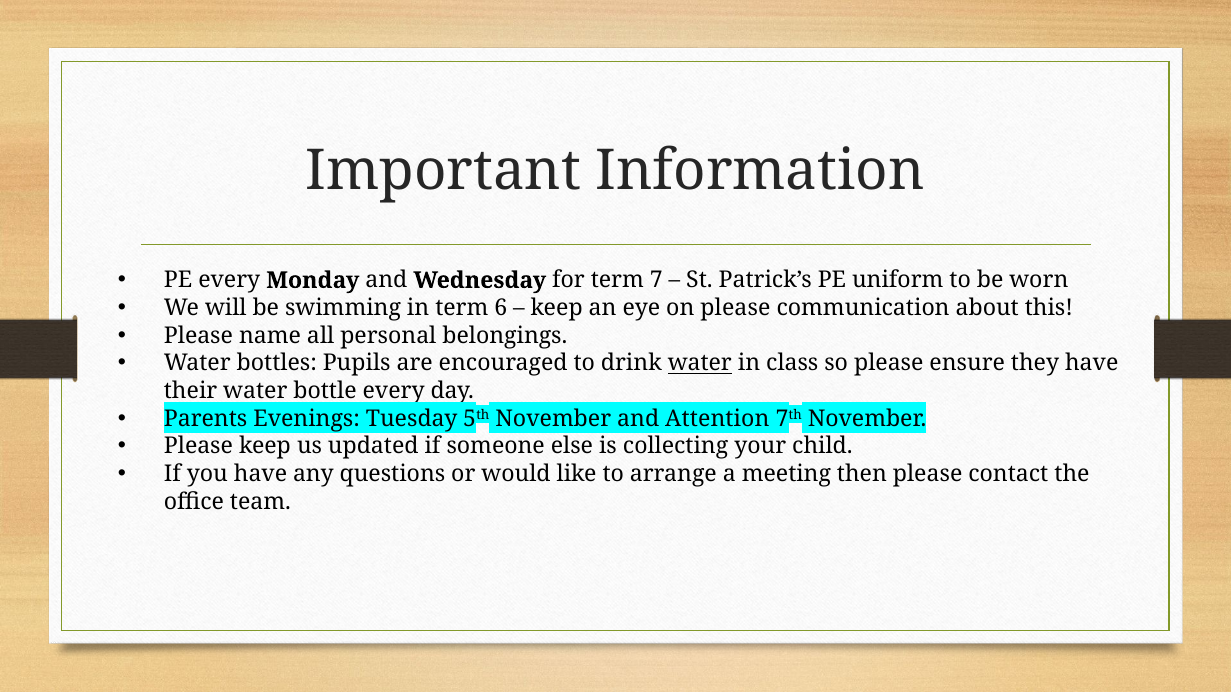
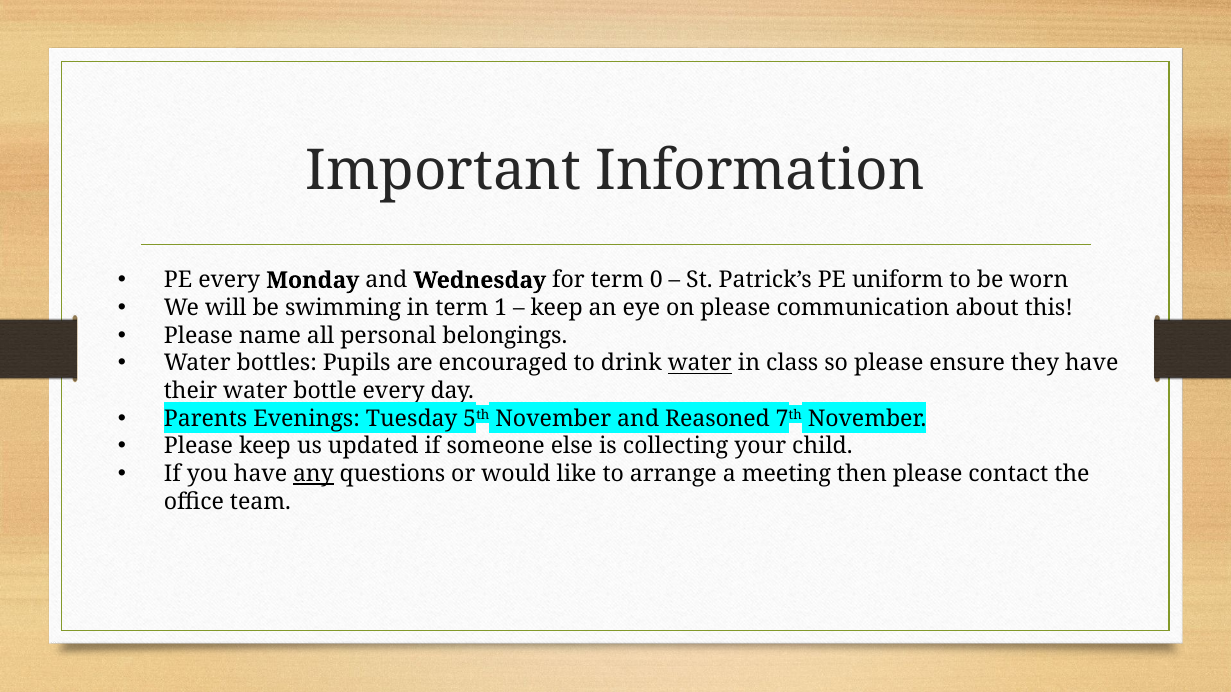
7: 7 -> 0 (656, 280)
6: 6 -> 1 (501, 308)
Attention: Attention -> Reasoned (717, 419)
any underline: none -> present (313, 474)
